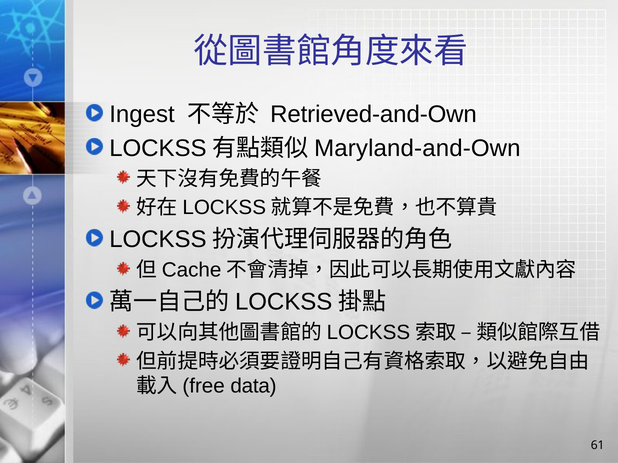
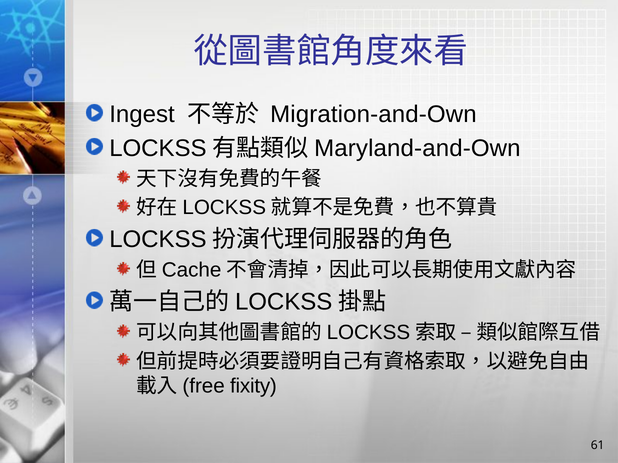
Retrieved-and-Own: Retrieved-and-Own -> Migration-and-Own (373, 115)
data: data -> fixity (253, 386)
